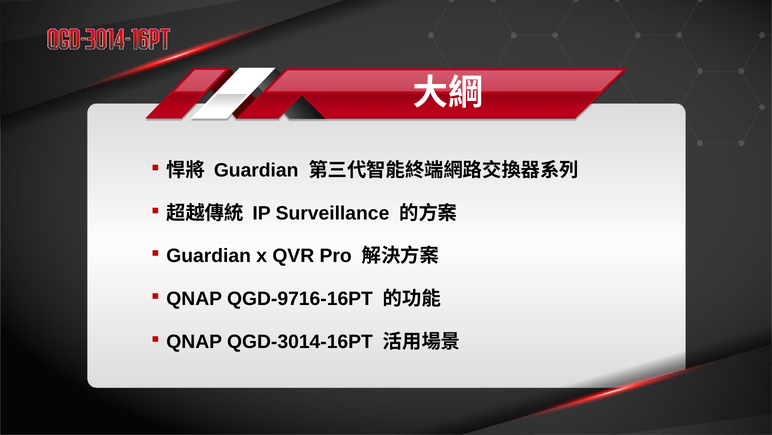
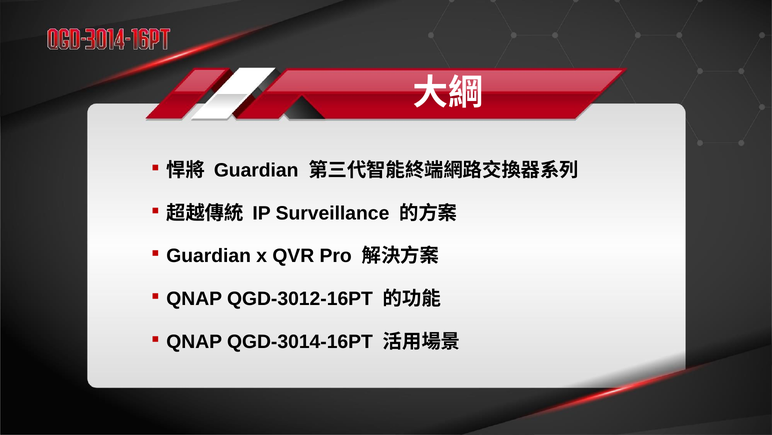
QGD-9716-16PT: QGD-9716-16PT -> QGD-3012-16PT (300, 298)
